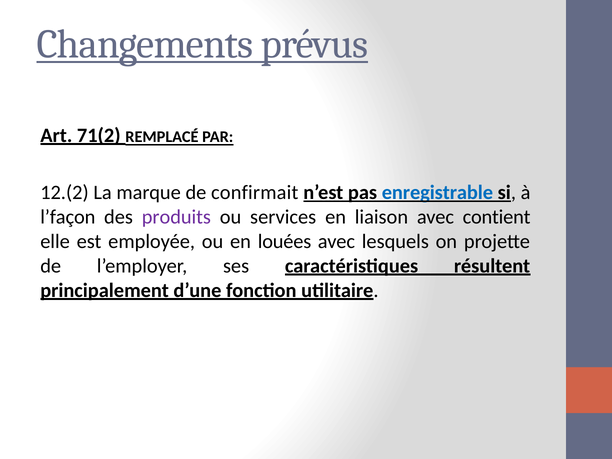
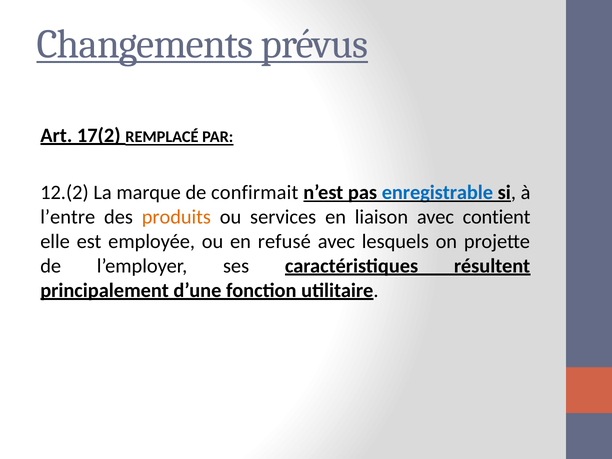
71(2: 71(2 -> 17(2 (99, 135)
l’façon: l’façon -> l’entre (68, 217)
produits colour: purple -> orange (176, 217)
louées: louées -> refusé (284, 241)
